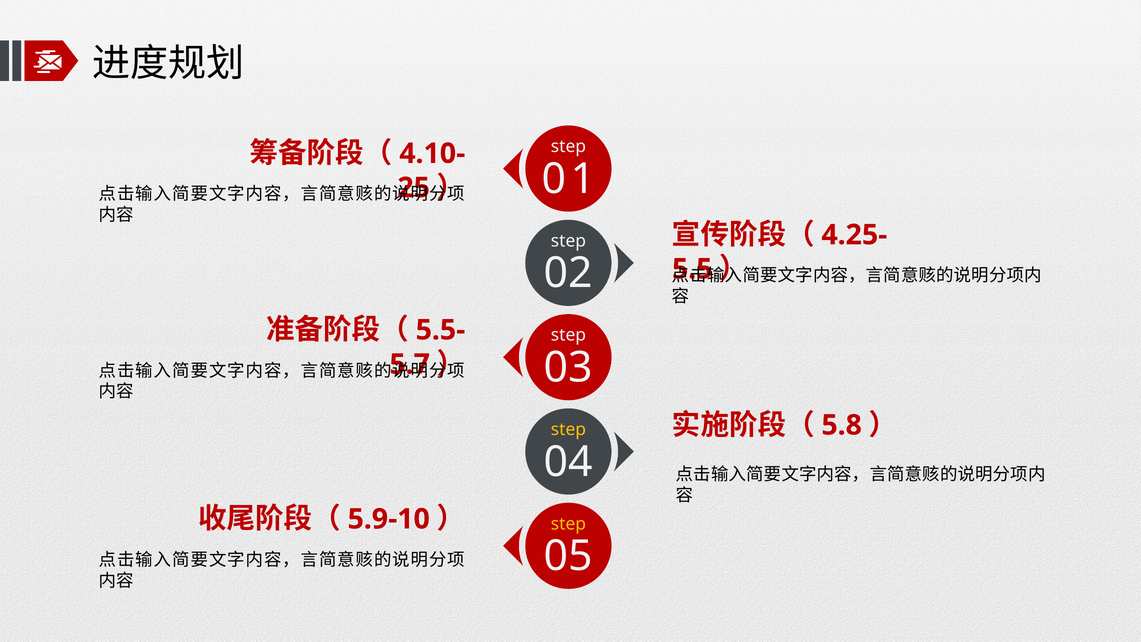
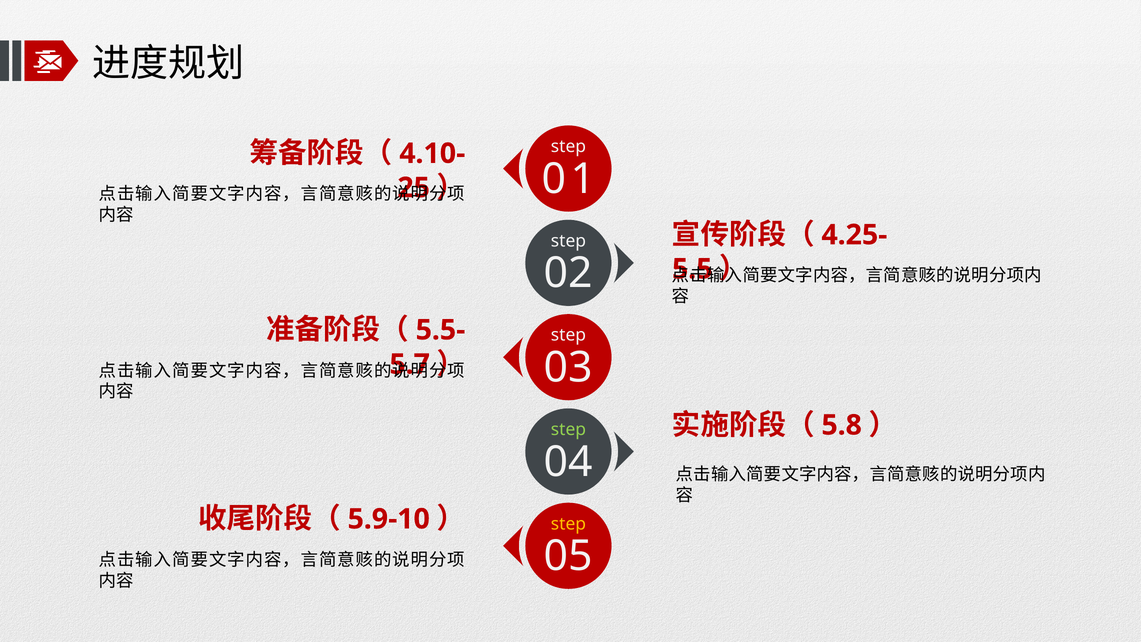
step colour: yellow -> light green (568, 429)
